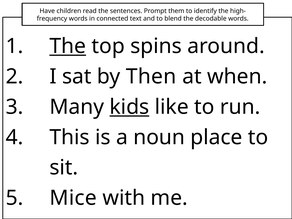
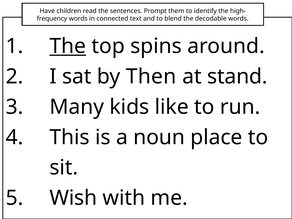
when: when -> stand (237, 77)
kids underline: present -> none (129, 107)
Mice: Mice -> Wish (73, 198)
